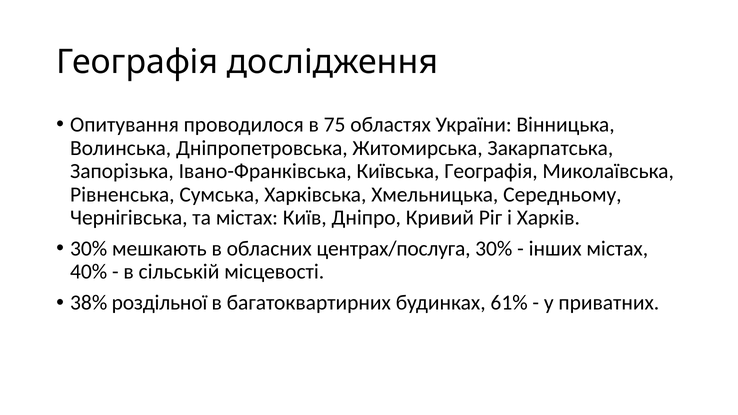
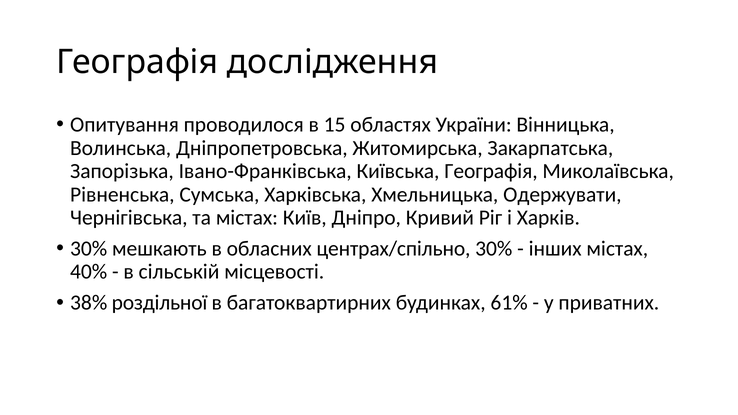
75: 75 -> 15 (335, 125)
Середньому: Середньому -> Одержувати (562, 195)
центрах/послуга: центрах/послуга -> центрах/спільно (394, 249)
